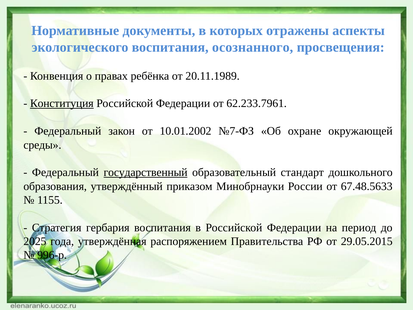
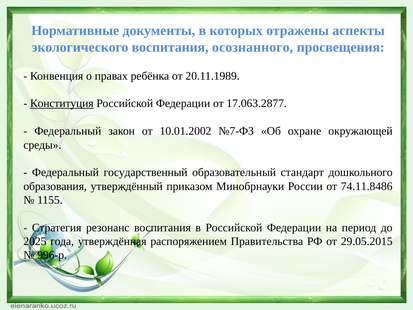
62.233.7961: 62.233.7961 -> 17.063.2877 (257, 103)
государственный underline: present -> none (146, 172)
67.48.5633: 67.48.5633 -> 74.11.8486 (367, 186)
гербария: гербария -> резонанс (108, 227)
